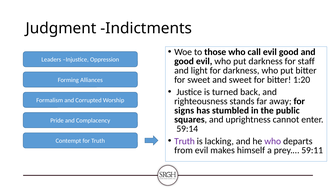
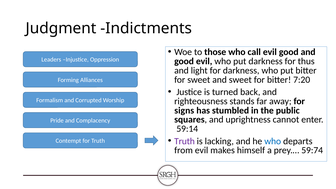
staff: staff -> thus (306, 61)
1:20: 1:20 -> 7:20 (302, 80)
who colour: purple -> blue (273, 141)
59:11: 59:11 -> 59:74 (312, 150)
